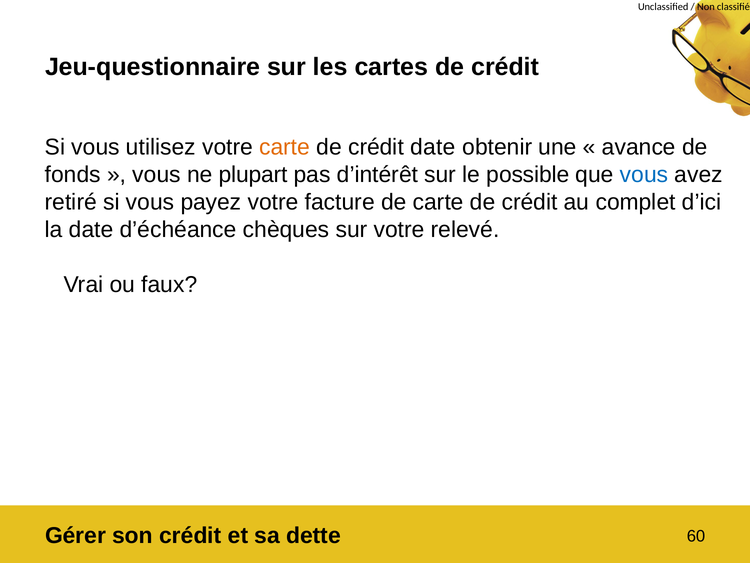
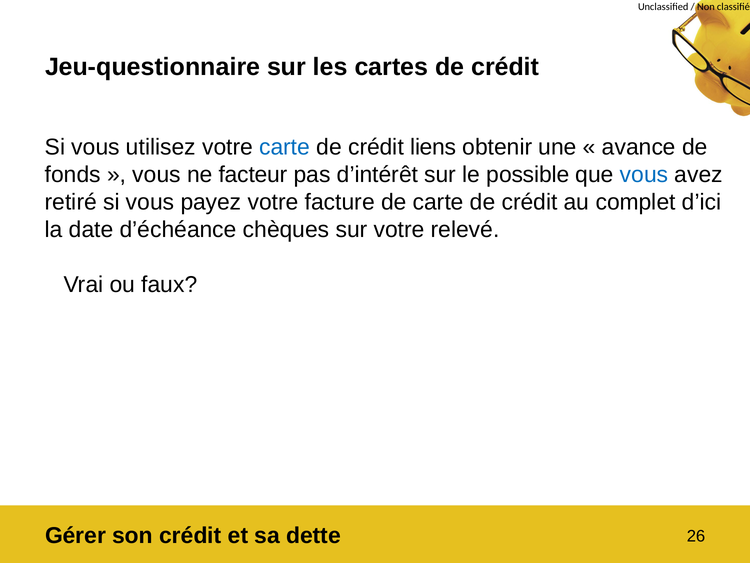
carte colour: orange -> blue (285, 147)
crédit date: date -> liens (433, 147)
plupart: plupart -> facteur (253, 175)
60: 60 -> 26 (696, 536)
